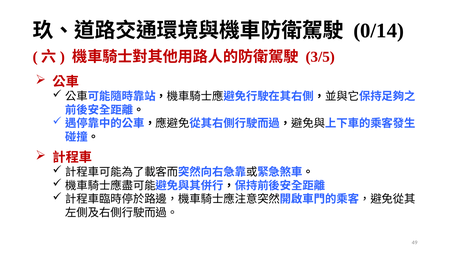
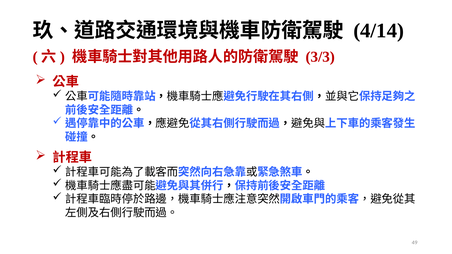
0/14: 0/14 -> 4/14 (379, 31)
3/5: 3/5 -> 3/3 (320, 57)
